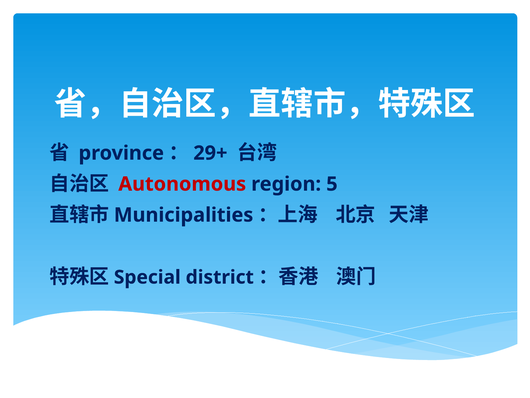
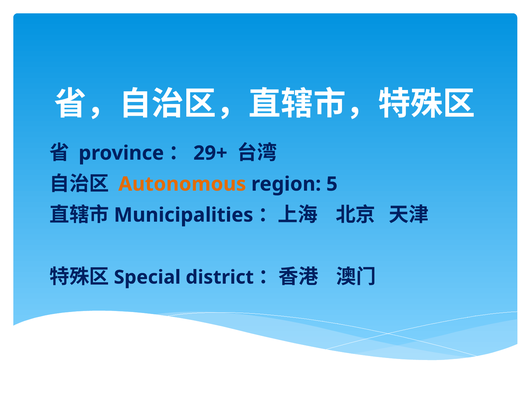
Autonomous colour: red -> orange (182, 184)
